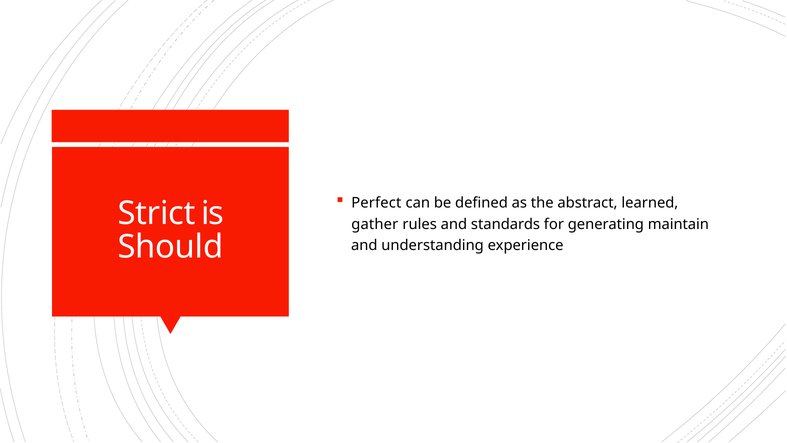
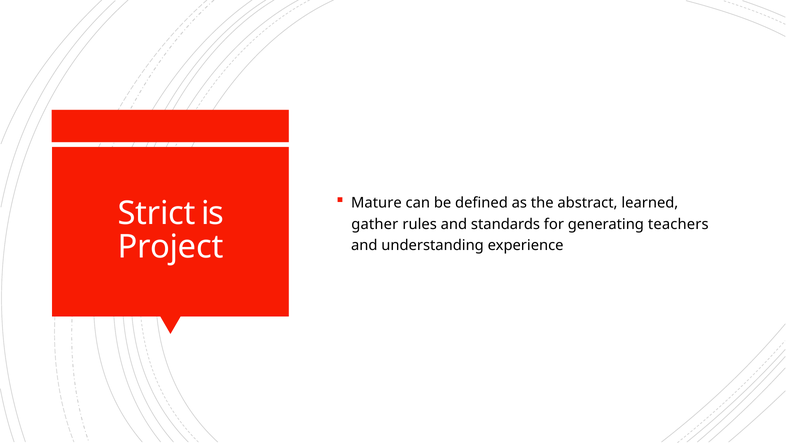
Perfect: Perfect -> Mature (376, 203)
maintain: maintain -> teachers (678, 224)
Should: Should -> Project (170, 247)
